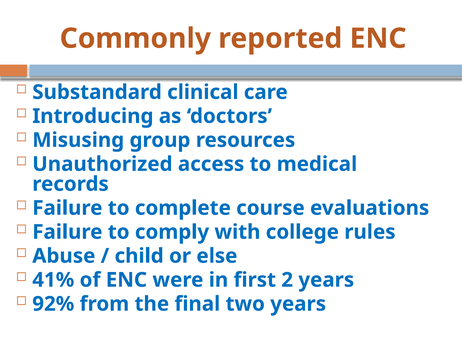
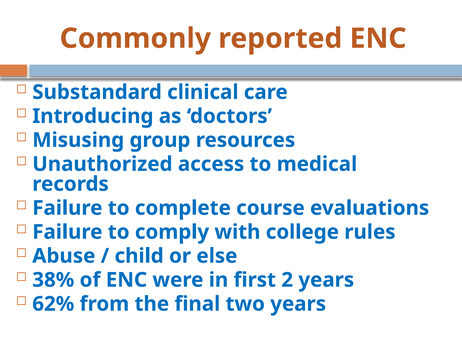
41%: 41% -> 38% (53, 280)
92%: 92% -> 62% (53, 304)
